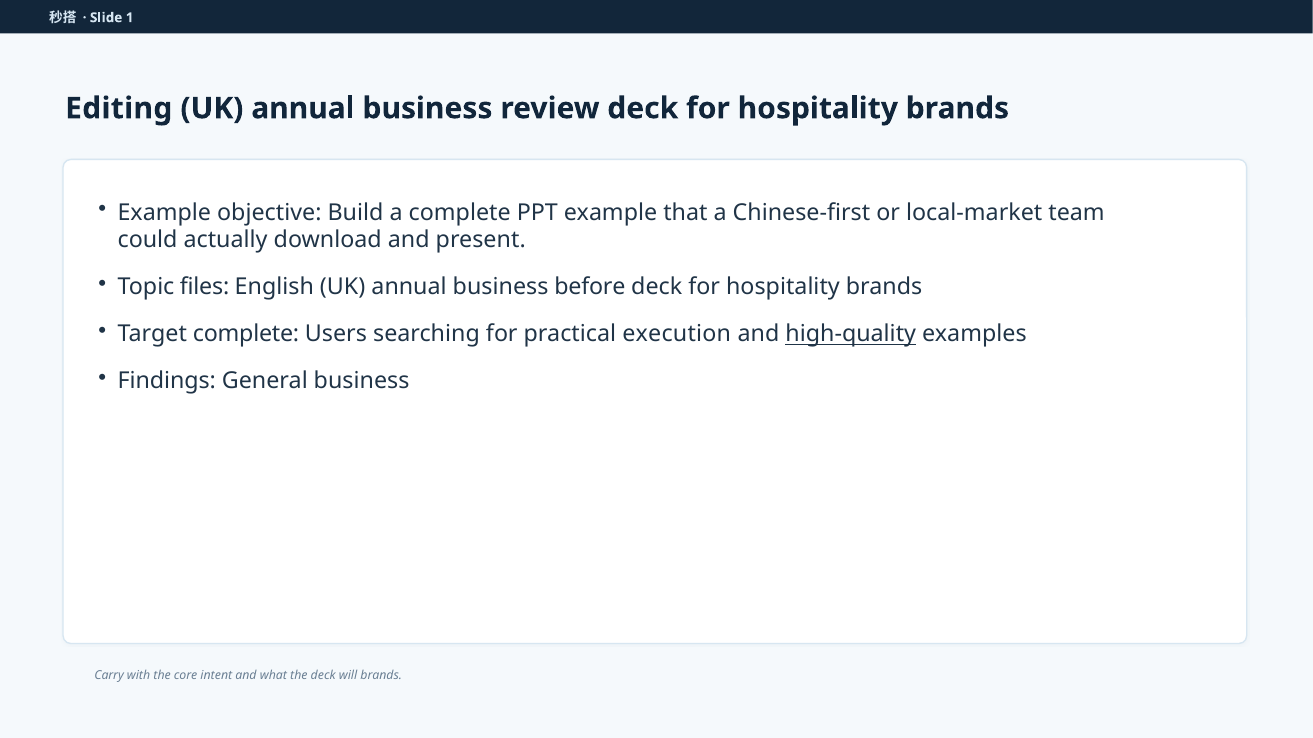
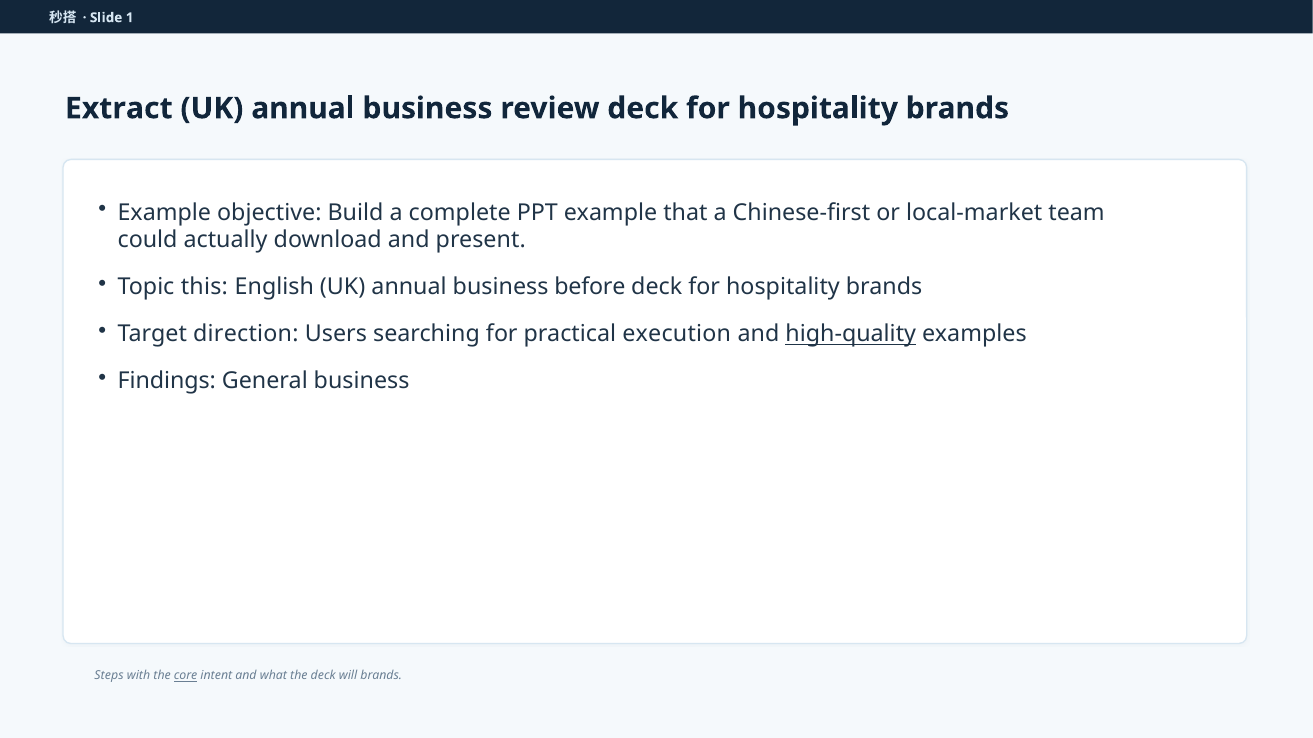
Editing: Editing -> Extract (119, 108)
files: files -> this (204, 287)
Target complete: complete -> direction (246, 335)
Carry: Carry -> Steps (109, 676)
core underline: none -> present (186, 676)
